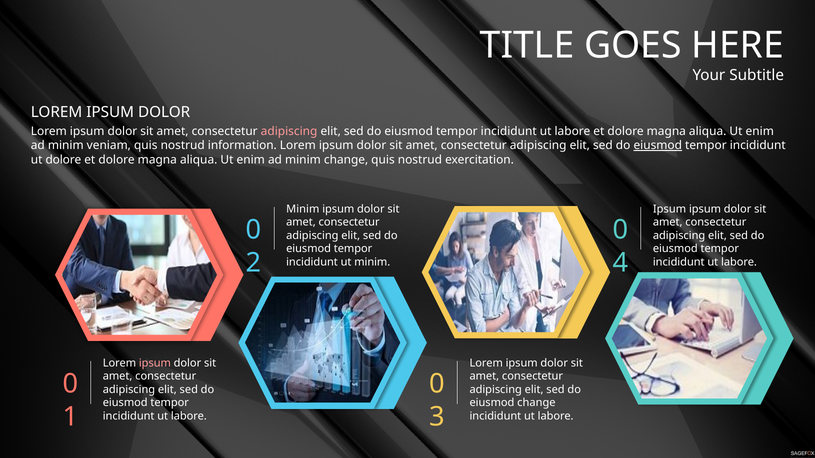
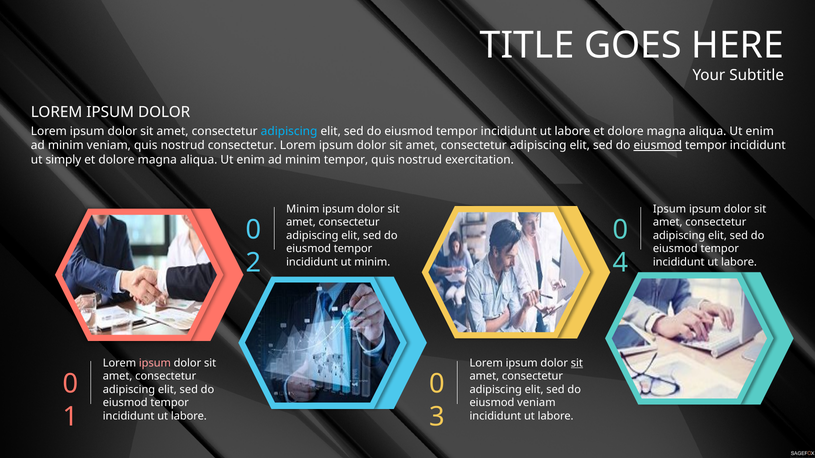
adipiscing colour: pink -> light blue (289, 131)
nostrud information: information -> consectetur (242, 145)
ut dolore: dolore -> simply (63, 160)
minim change: change -> tempor (346, 160)
sit underline: none -> present (577, 363)
eiusmod change: change -> veniam (536, 403)
